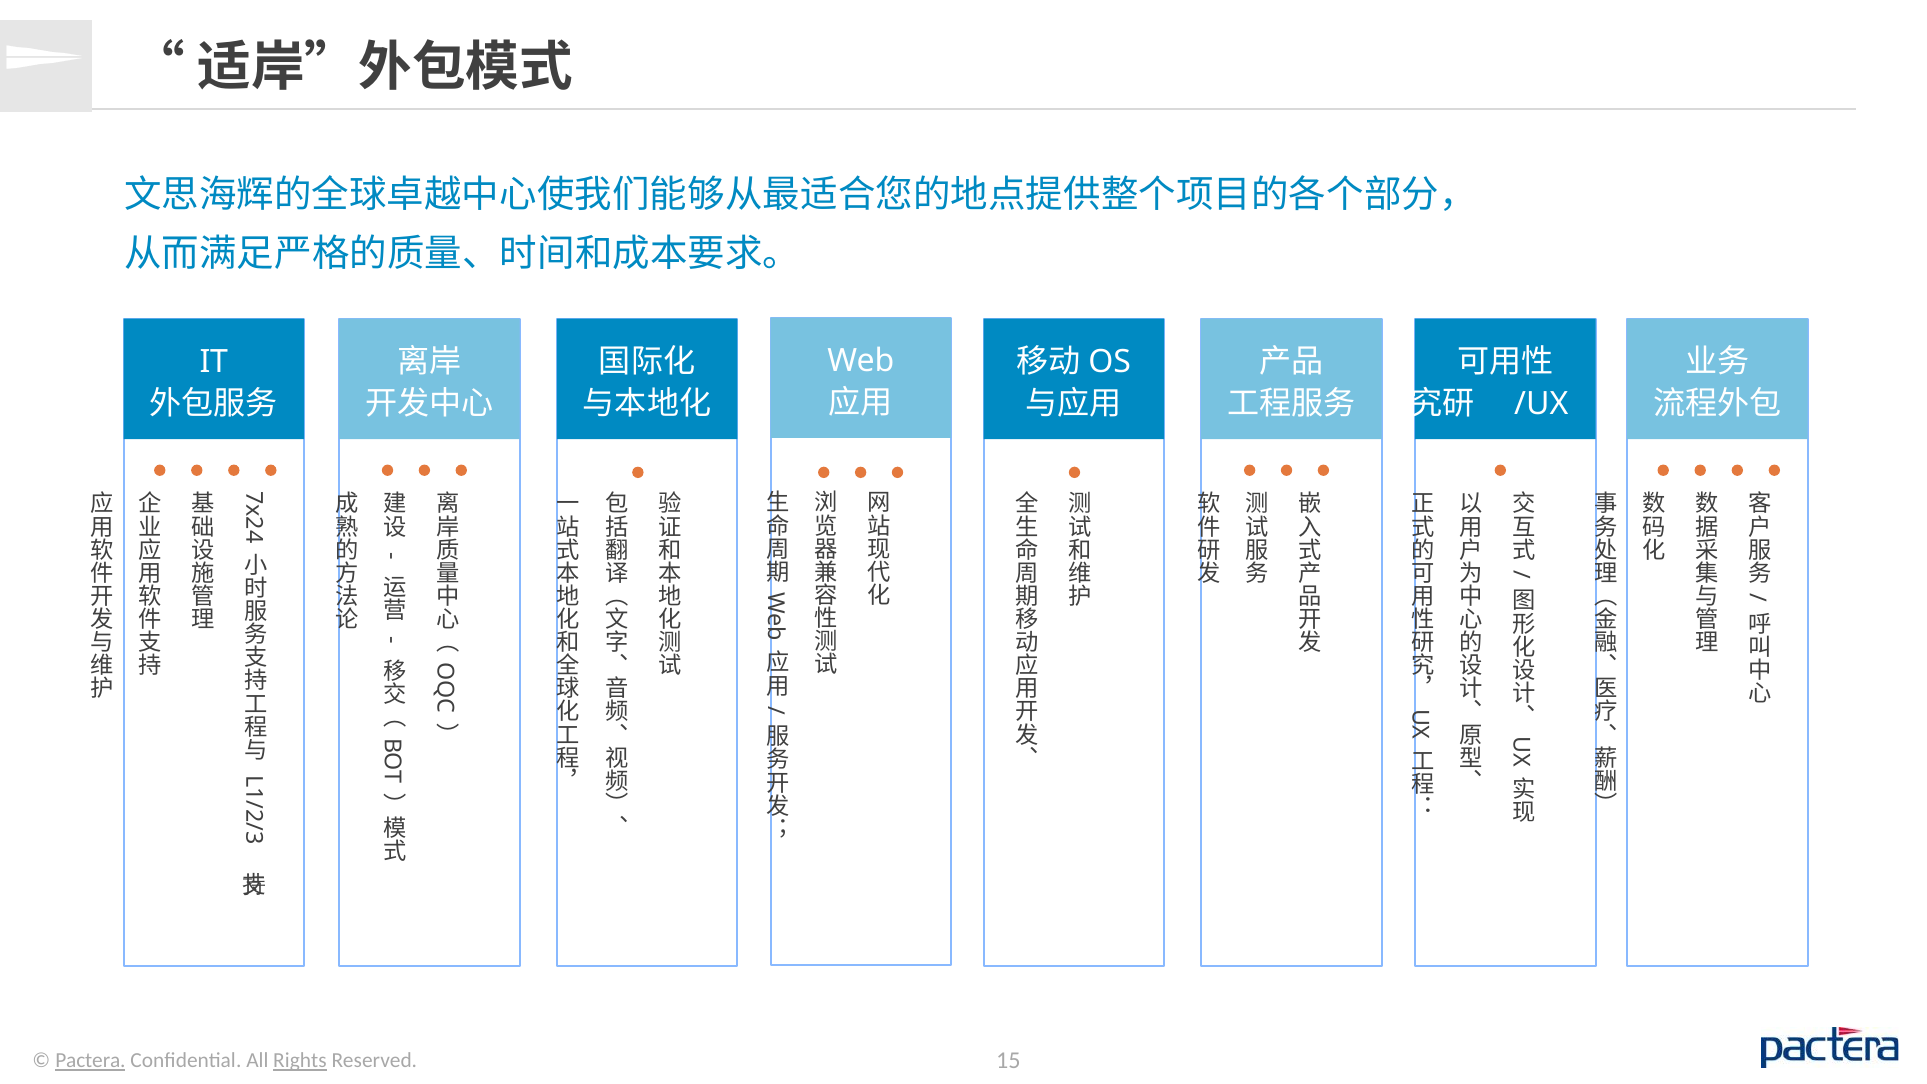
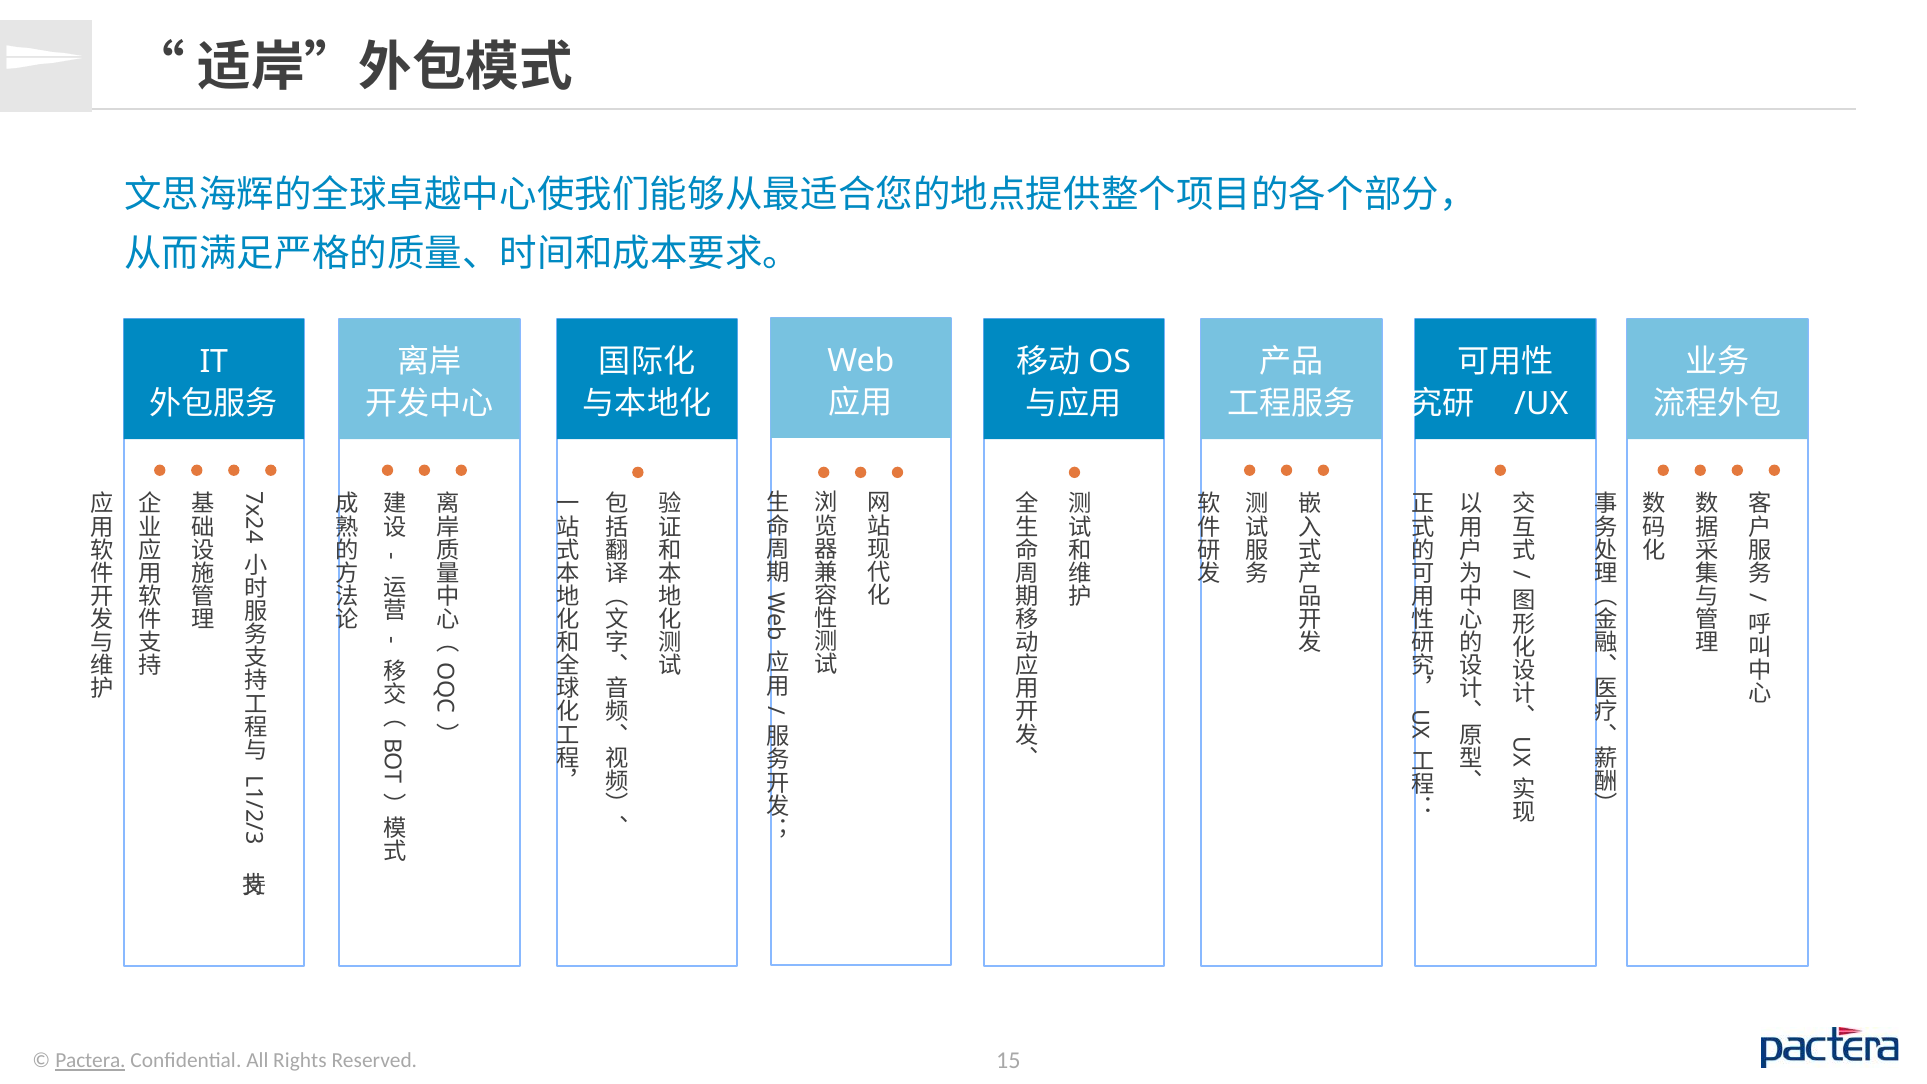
Rights underline: present -> none (300, 1061)
